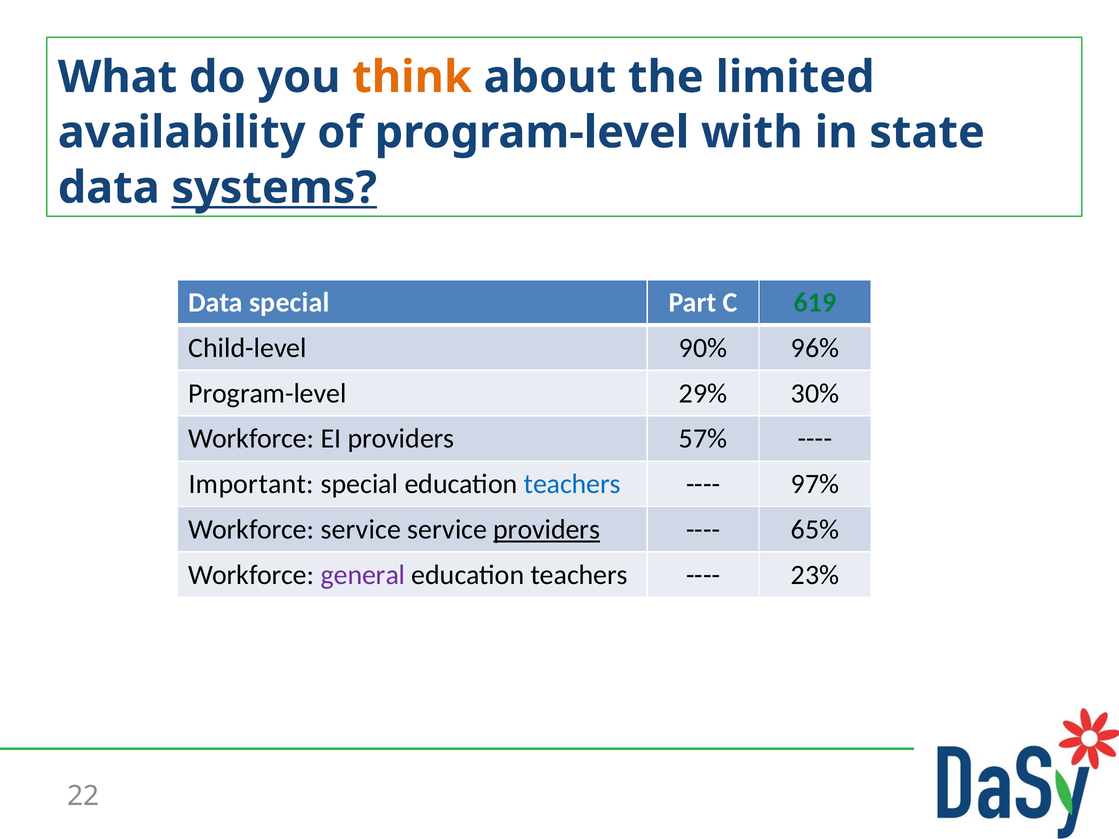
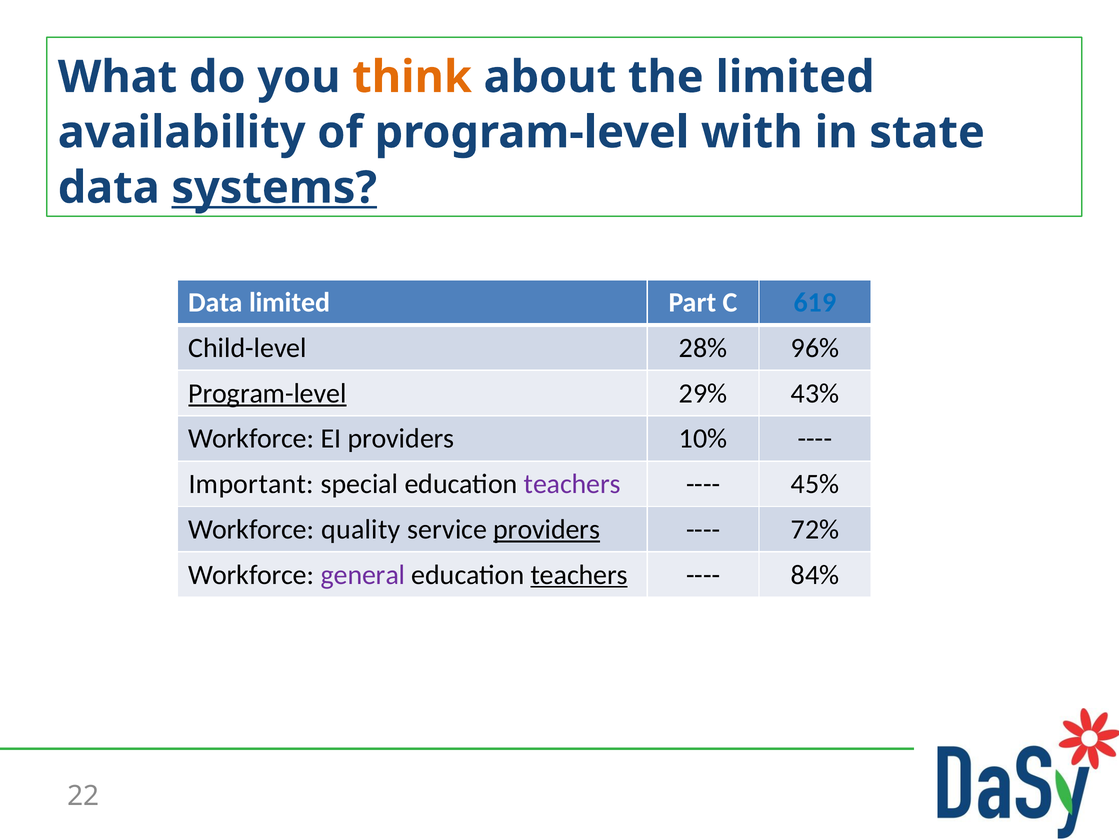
Data special: special -> limited (290, 303)
619 colour: green -> blue (815, 303)
90%: 90% -> 28% (703, 348)
Program-level underline: none -> present (267, 394)
30%: 30% -> 43% (815, 394)
57%: 57% -> 10% (703, 439)
teachers colour: blue -> purple (572, 484)
97%: 97% -> 45% (815, 484)
Workforce service: service -> quality (361, 530)
65%: 65% -> 72% (815, 530)
teachers underline: none -> present (579, 575)
23%: 23% -> 84% (815, 575)
